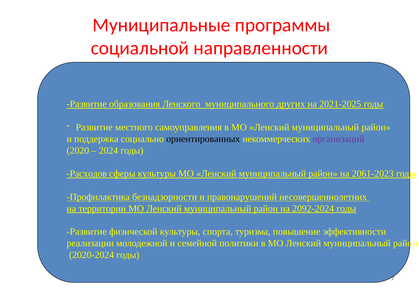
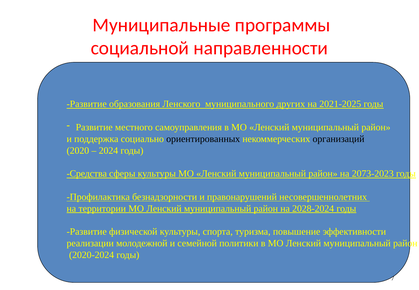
организаций colour: purple -> black (339, 139)
Расходов: Расходов -> Средства (87, 174)
2061-2023: 2061-2023 -> 2073-2023 (373, 174)
2092-2024: 2092-2024 -> 2028-2024 (313, 209)
